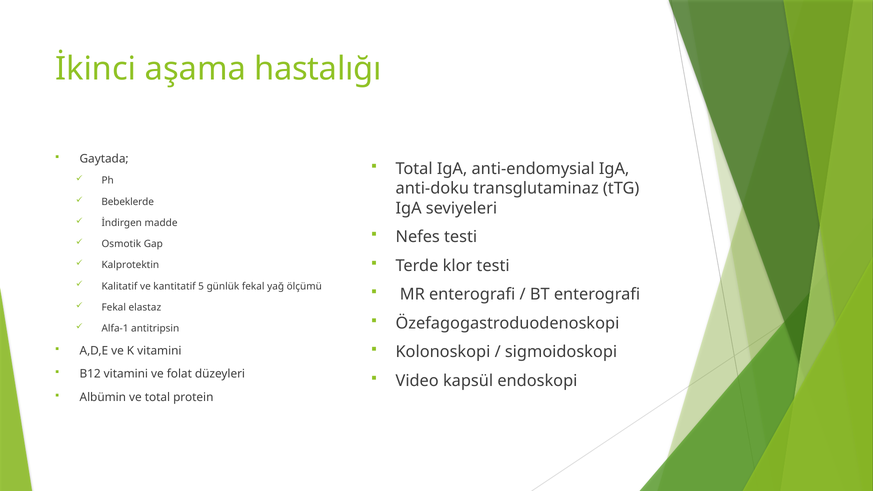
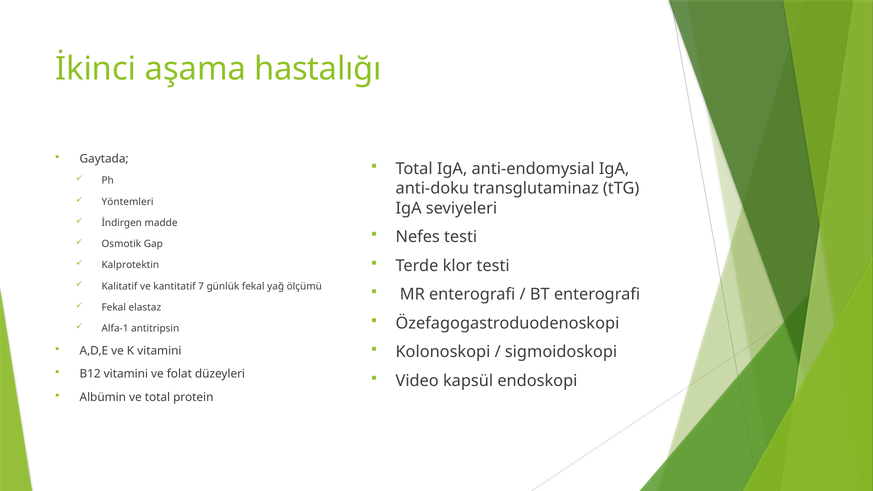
Bebeklerde: Bebeklerde -> Yöntemleri (128, 202)
5: 5 -> 7 (201, 286)
